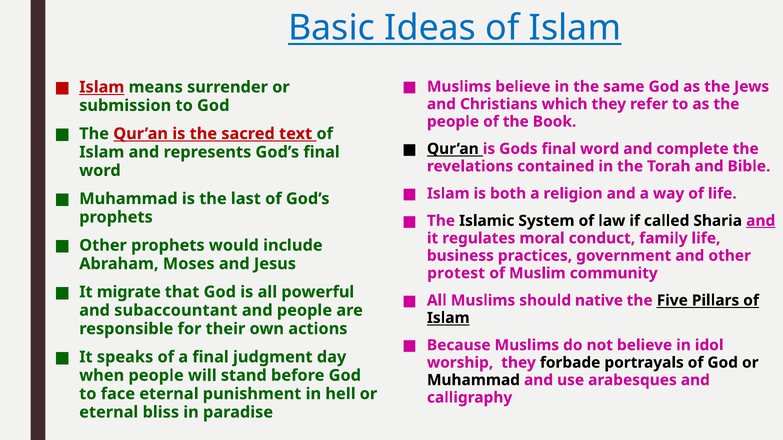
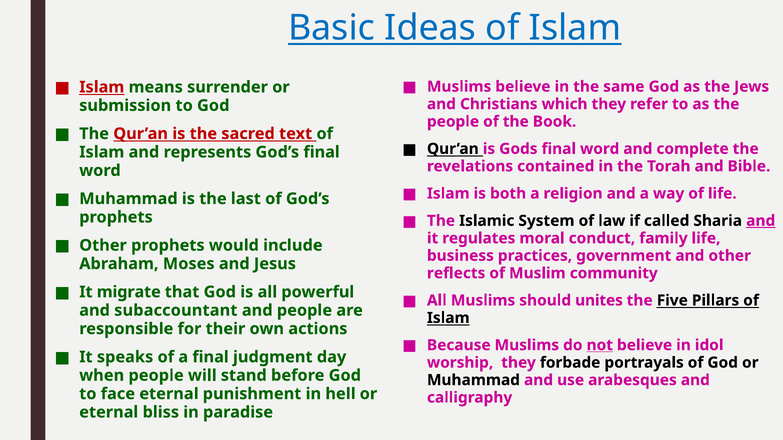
protest: protest -> reflects (456, 273)
native: native -> unites (599, 301)
not underline: none -> present (600, 345)
